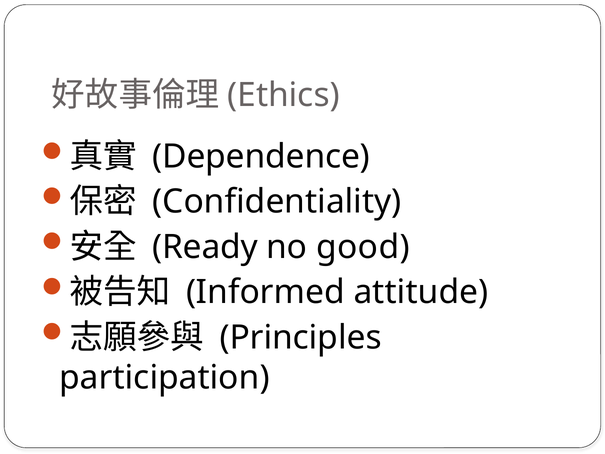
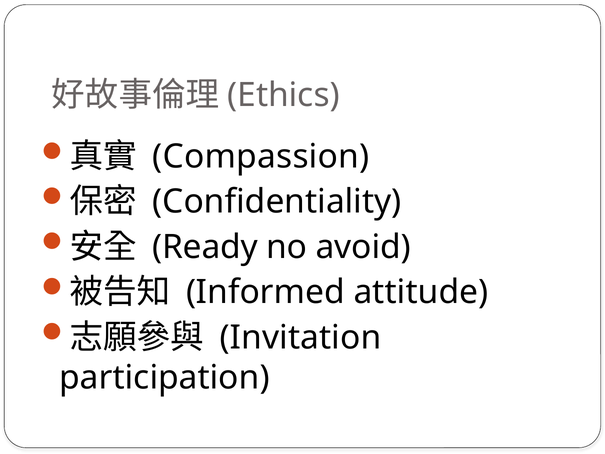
Dependence: Dependence -> Compassion (261, 157)
good: good -> avoid (363, 247)
Principles: Principles -> Invitation (301, 337)
